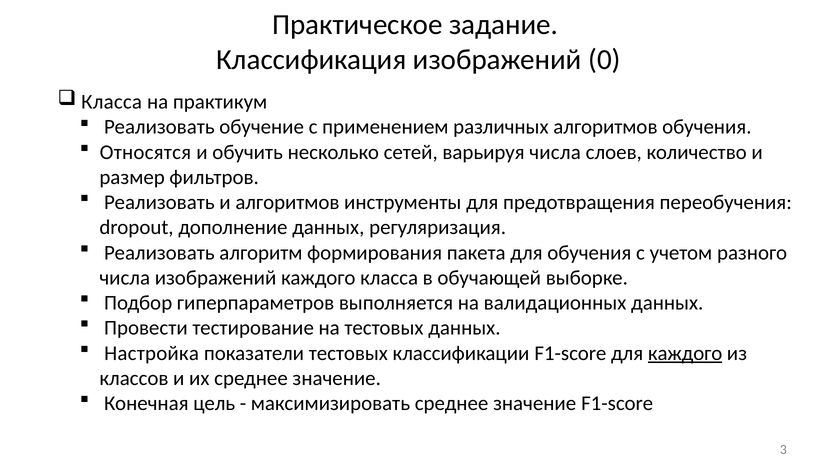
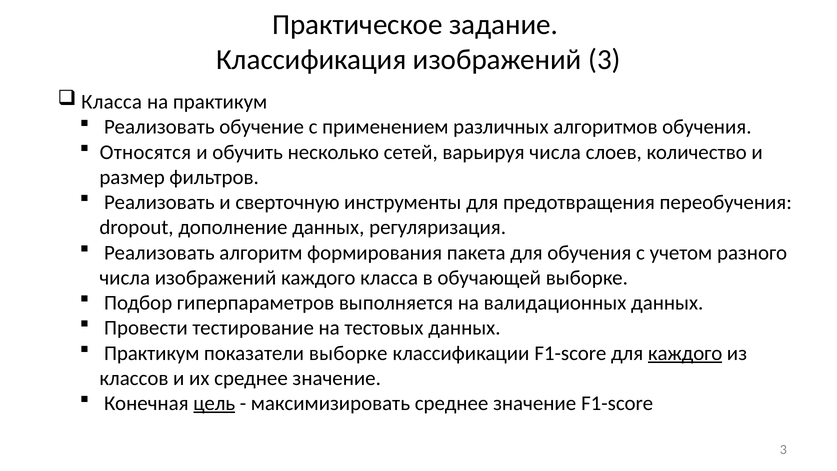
изображений 0: 0 -> 3 (604, 60)
и алгоритмов: алгоритмов -> сверточную (287, 202)
Настройка: Настройка -> Практикум (152, 353)
показатели тестовых: тестовых -> выборке (348, 353)
цель underline: none -> present (214, 403)
